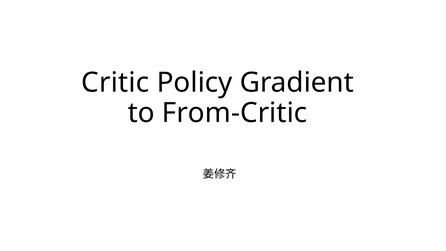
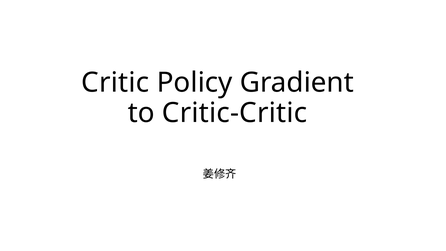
From-Critic: From-Critic -> Critic-Critic (235, 113)
